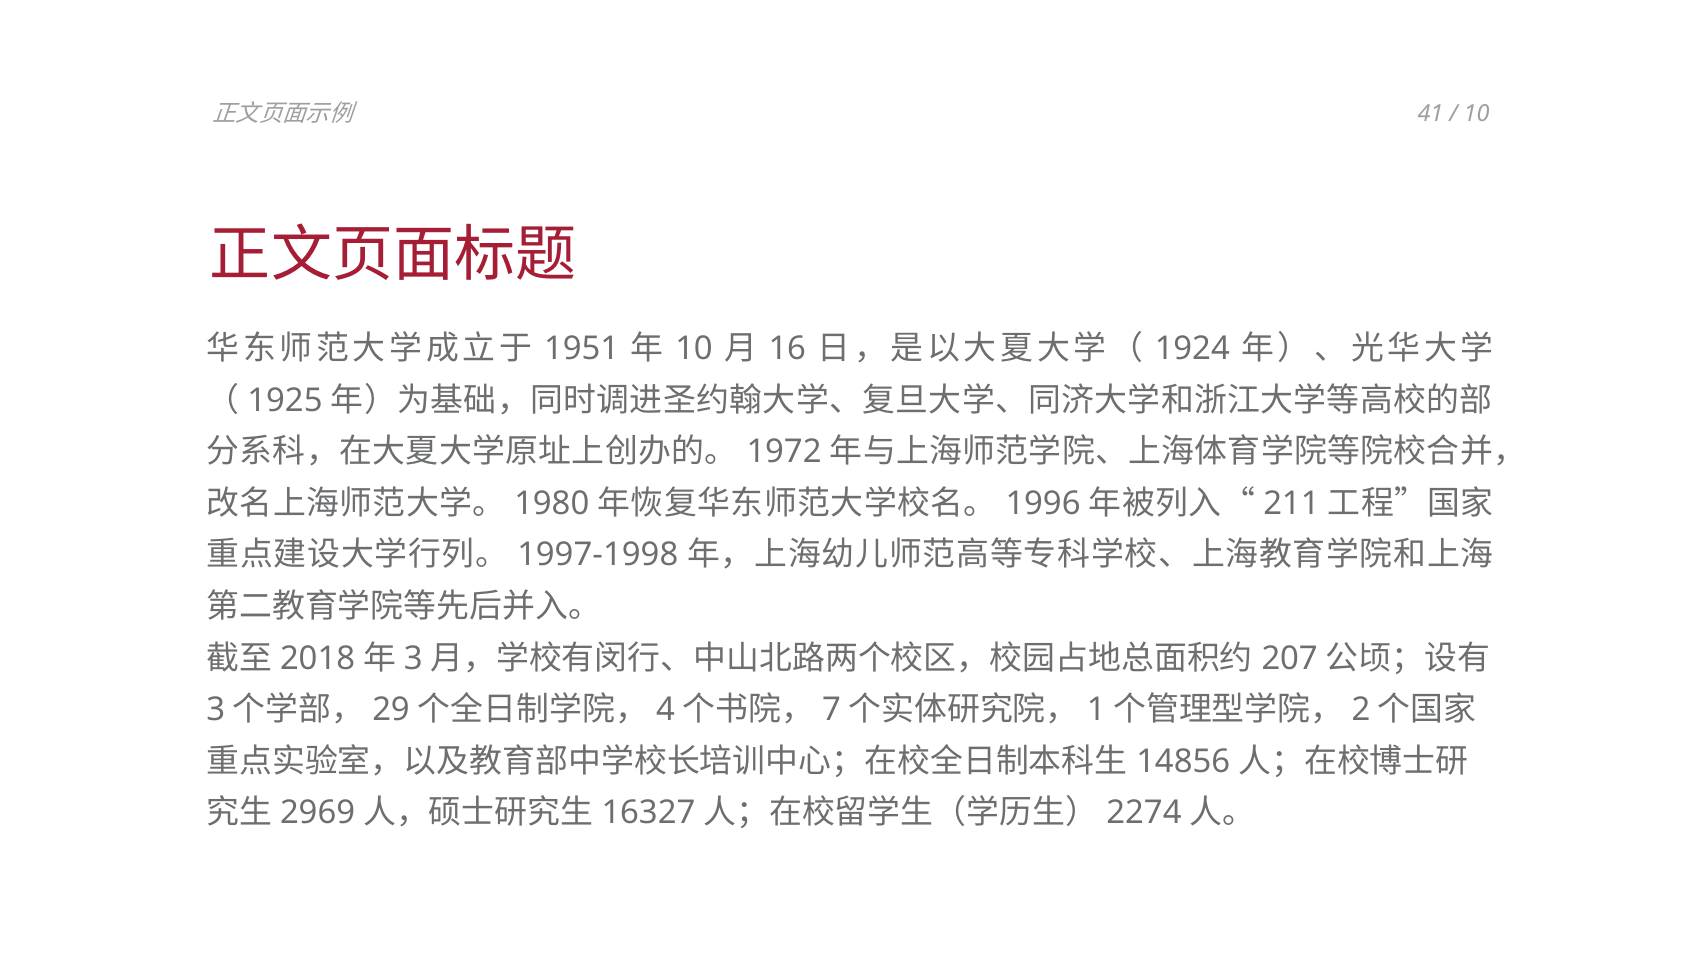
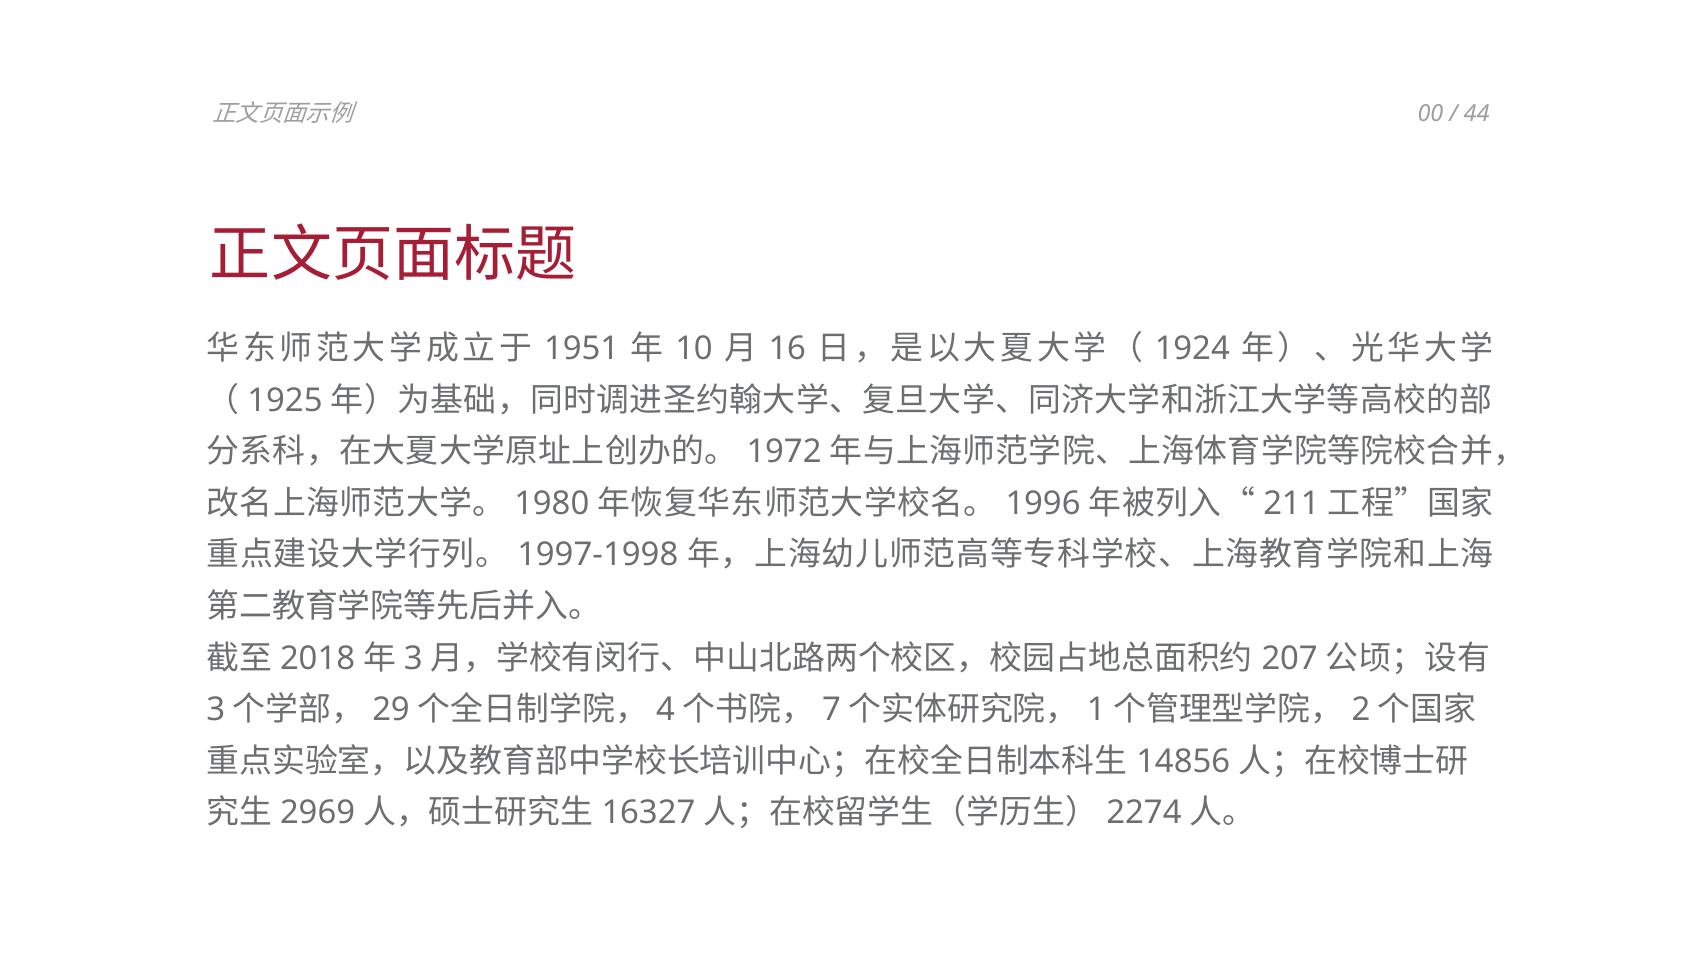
41: 41 -> 00 (1430, 114)
10: 10 -> 44 (1477, 114)
